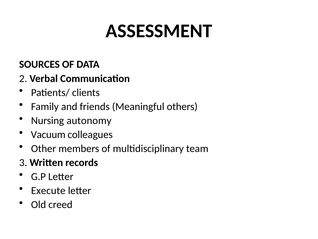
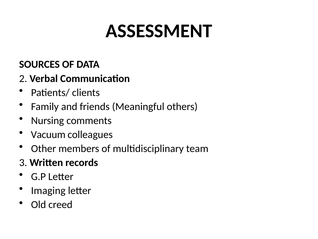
autonomy: autonomy -> comments (89, 120)
Execute: Execute -> Imaging (48, 190)
